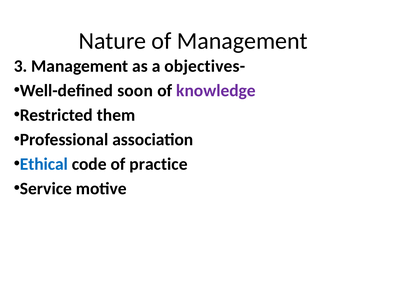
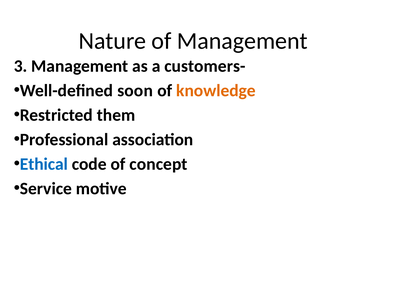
objectives-: objectives- -> customers- (205, 66)
knowledge colour: purple -> orange (216, 91)
practice: practice -> concept (158, 164)
